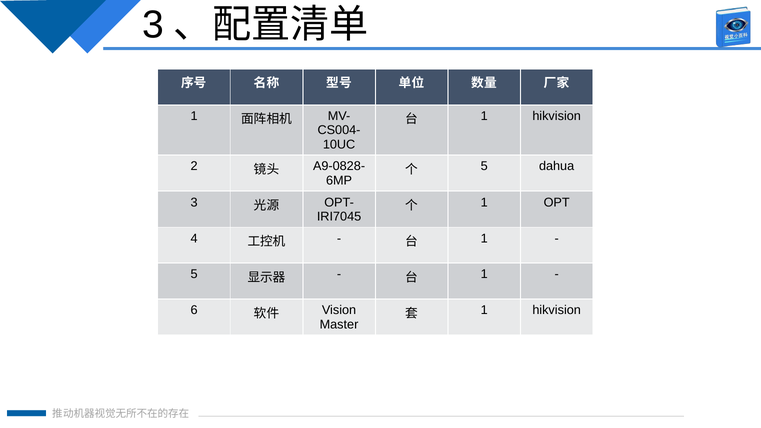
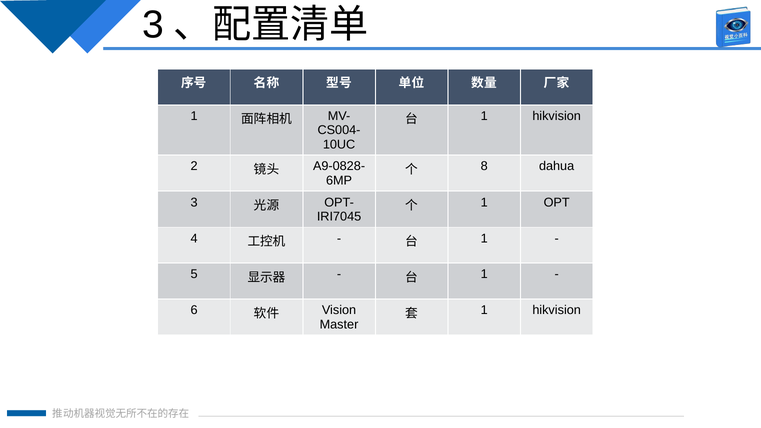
5: 5 -> 8 (484, 166)
